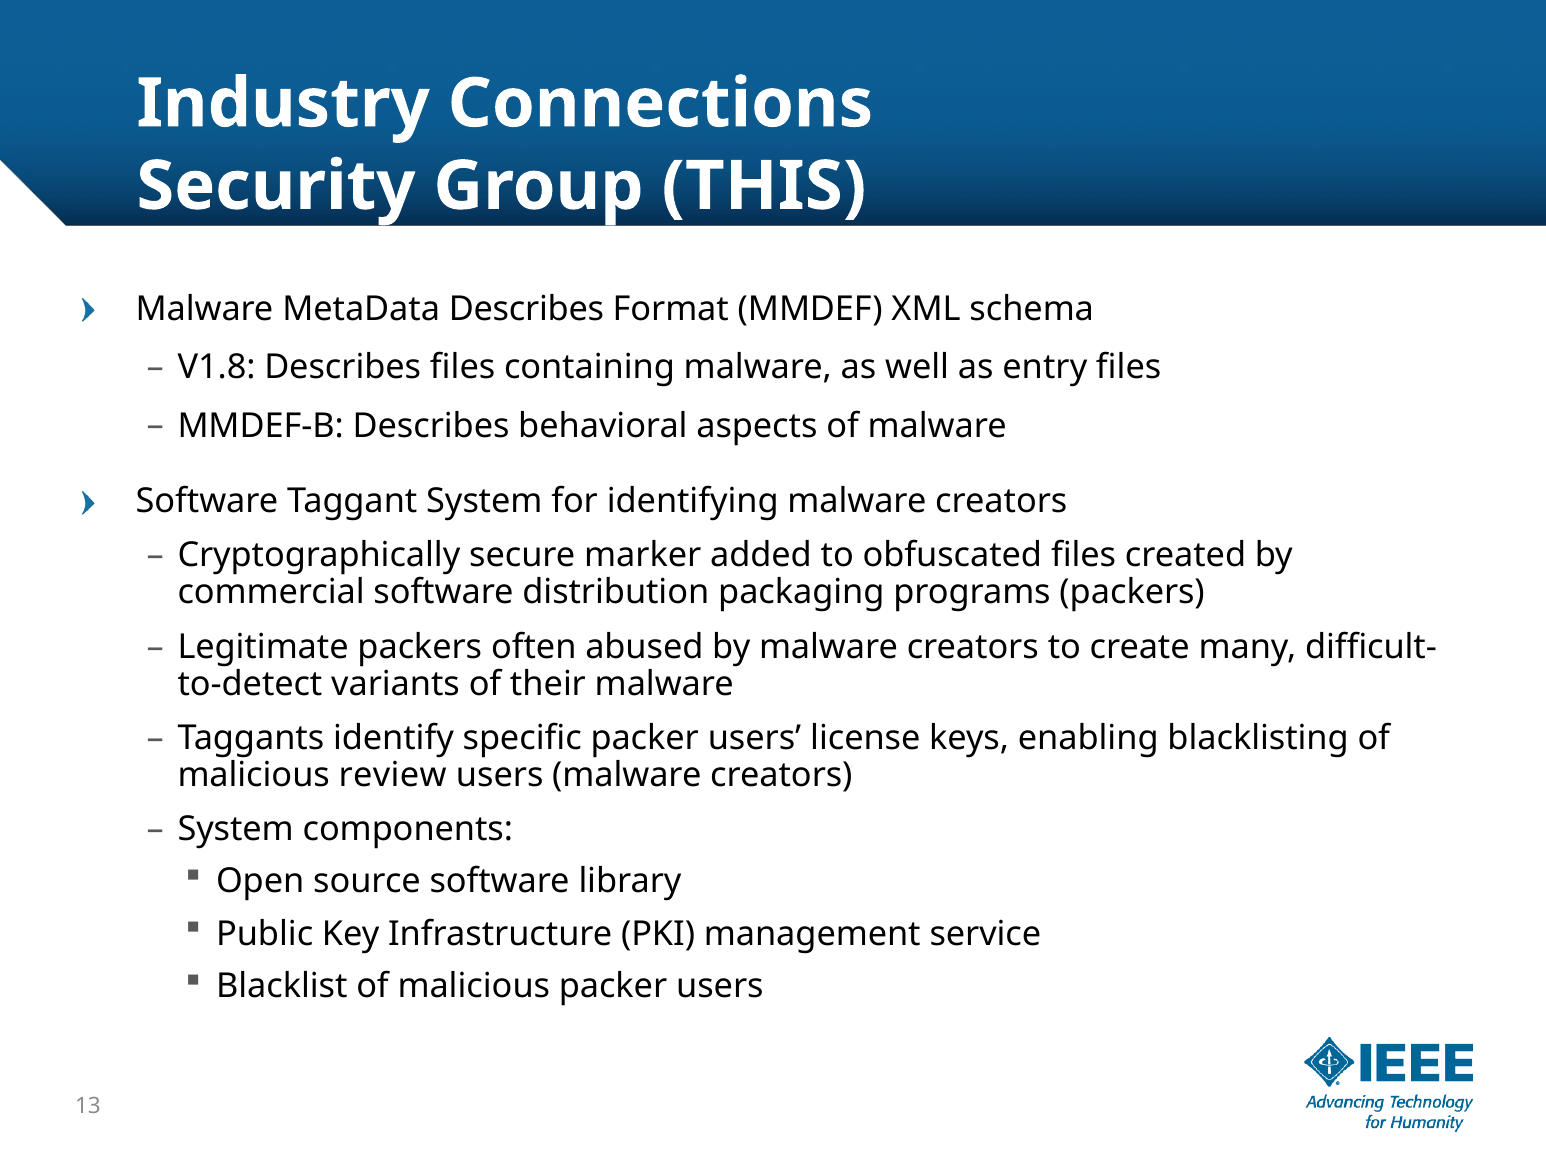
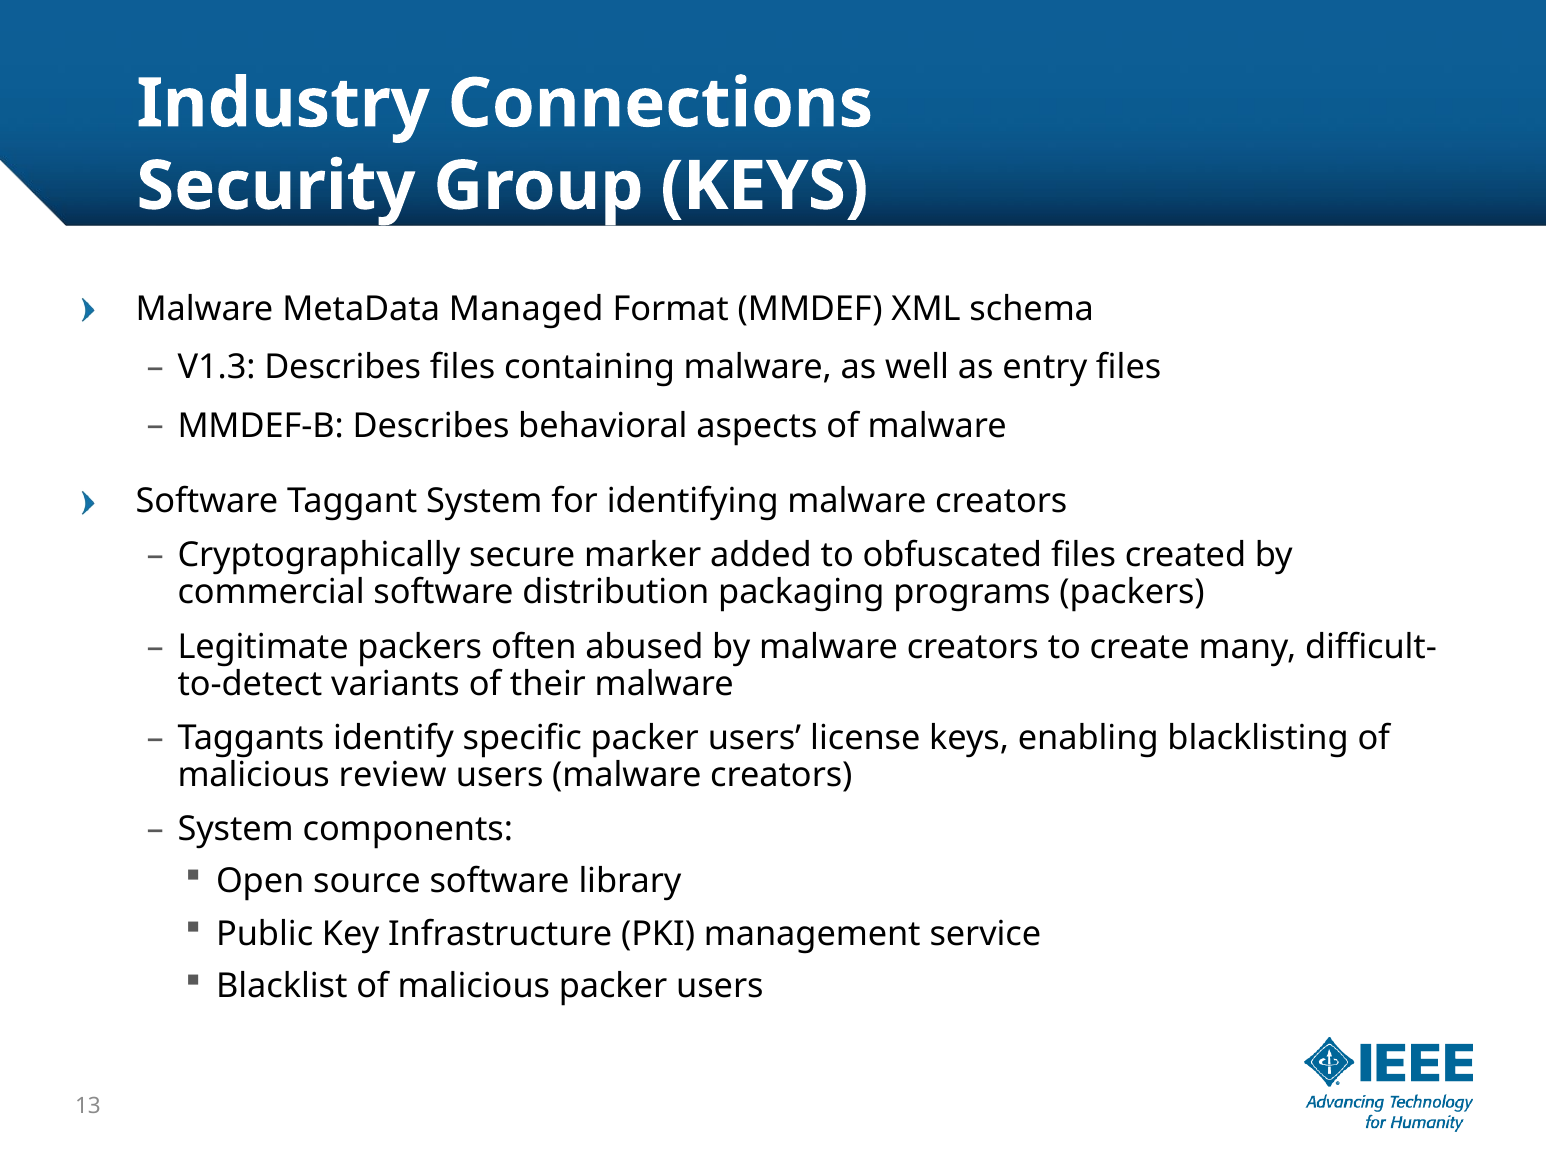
Group THIS: THIS -> KEYS (764, 186)
MetaData Describes: Describes -> Managed (526, 309)
V1.8: V1.8 -> V1.3 (217, 367)
